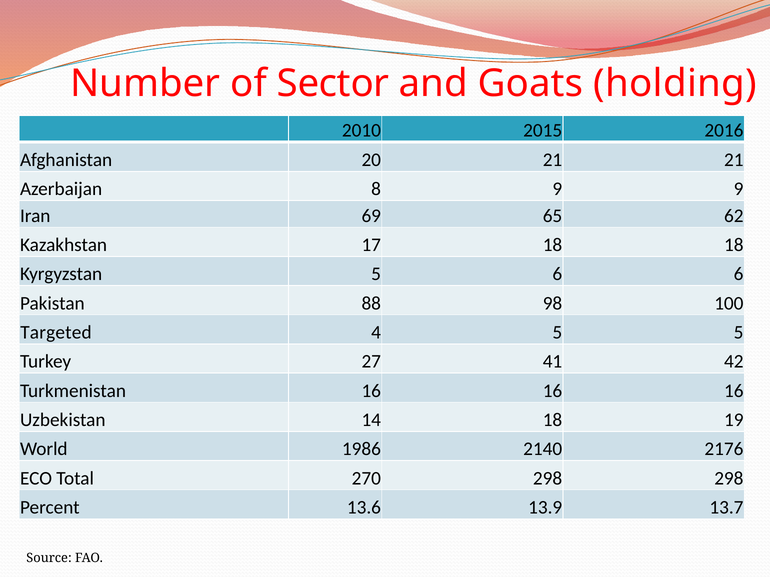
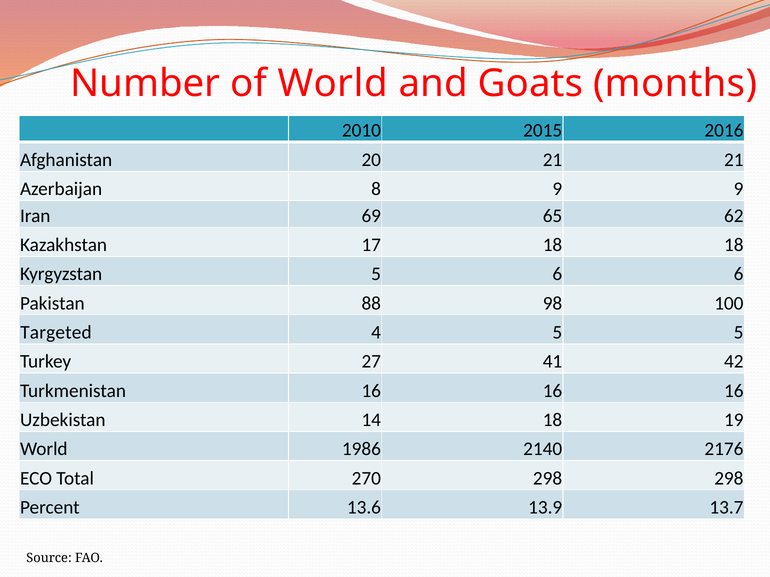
of Sector: Sector -> World (333, 84)
holding: holding -> months (675, 84)
